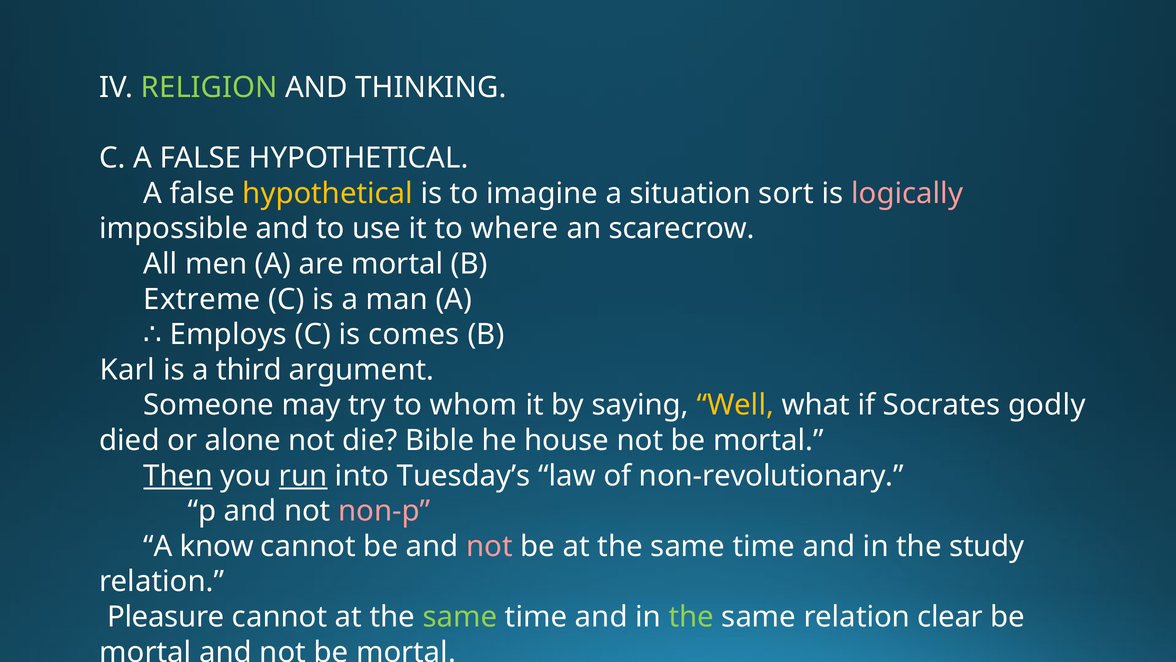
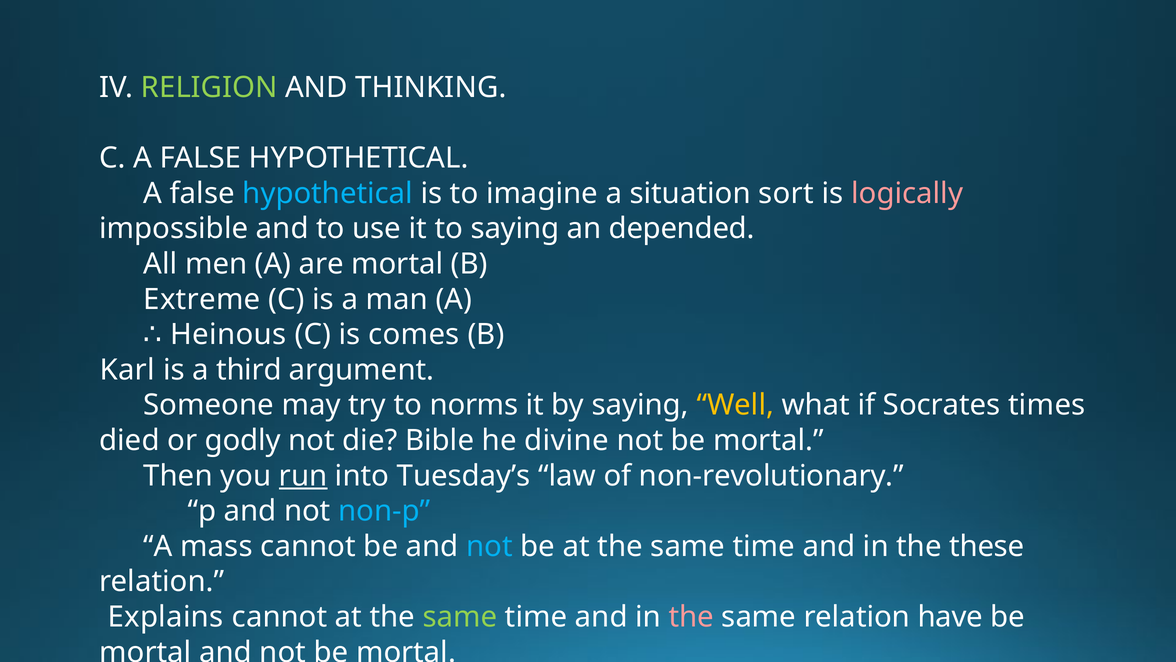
hypothetical colour: yellow -> light blue (328, 193)
to where: where -> saying (515, 229)
scarecrow: scarecrow -> depended (682, 229)
Employs: Employs -> Heinous (228, 334)
whom: whom -> norms (474, 405)
godly: godly -> times (1047, 405)
alone: alone -> godly (243, 440)
house: house -> divine (566, 440)
Then underline: present -> none (178, 475)
non-p colour: pink -> light blue (384, 511)
know: know -> mass (216, 546)
not colour: pink -> light blue (489, 546)
study: study -> these (987, 546)
Pleasure: Pleasure -> Explains (166, 617)
the colour: light green -> pink (691, 617)
clear: clear -> have (950, 617)
